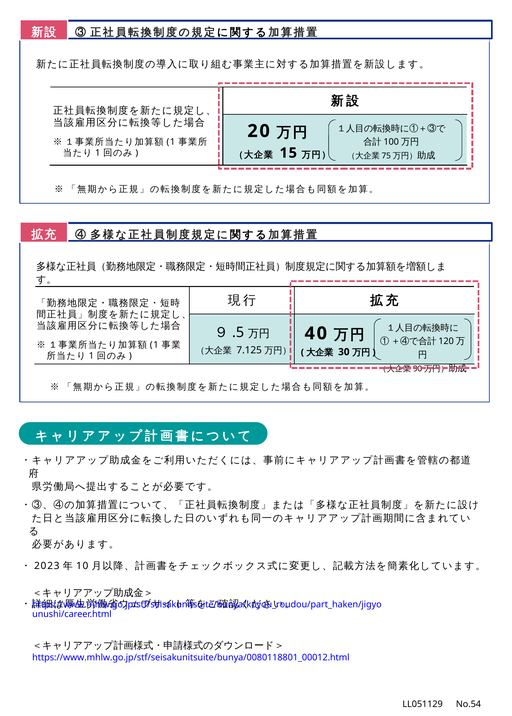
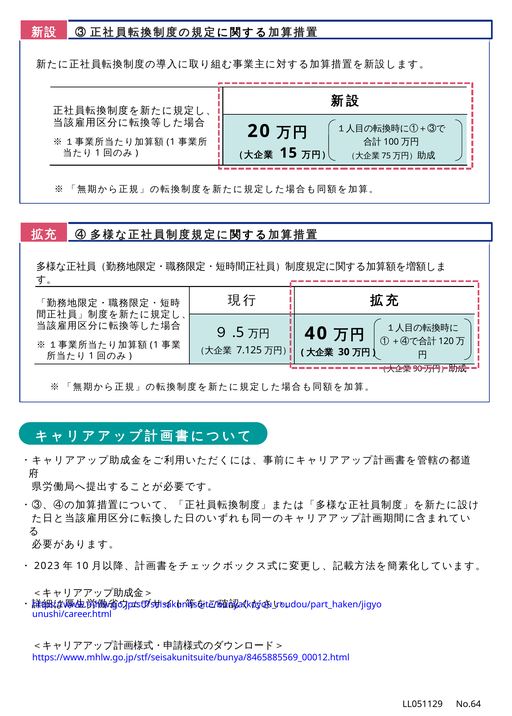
https://www.mhlw.go.jp/stf/seisakunitsuite/bunya/0080118801_00012.html: https://www.mhlw.go.jp/stf/seisakunitsuite/bunya/0080118801_00012.html -> https://www.mhlw.go.jp/stf/seisakunitsuite/bunya/8465885569_00012.html (191, 658)
No.54: No.54 -> No.64 (468, 705)
